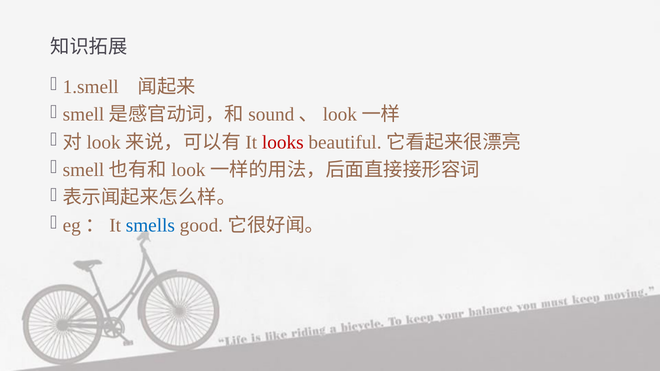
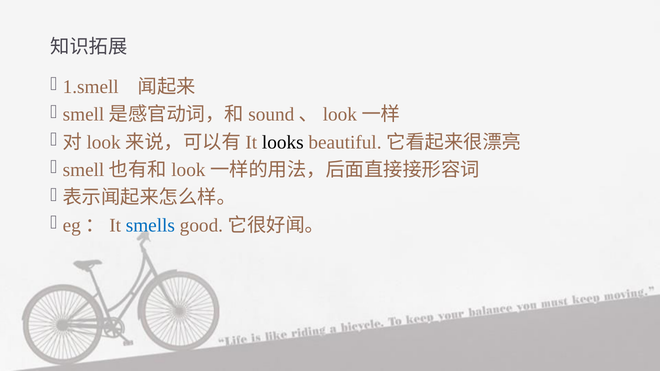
looks colour: red -> black (283, 142)
